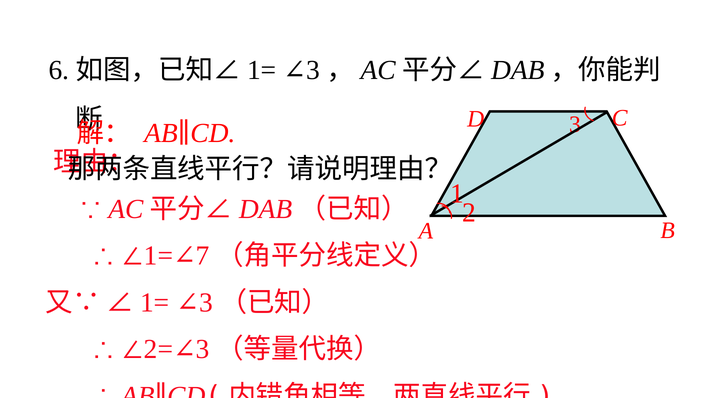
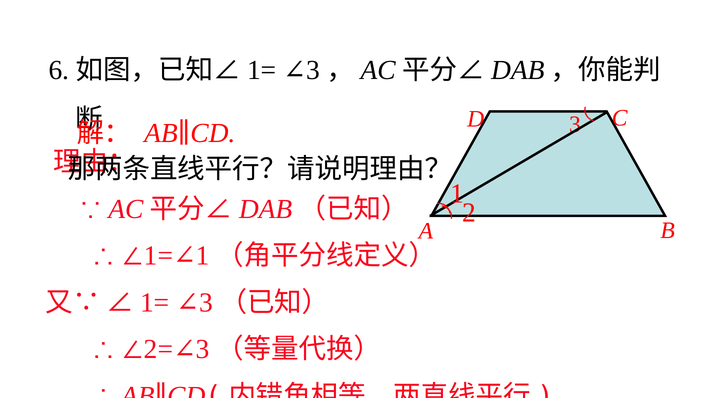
7: 7 -> 1 (203, 256)
